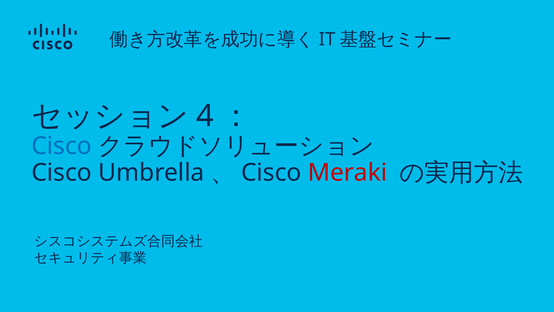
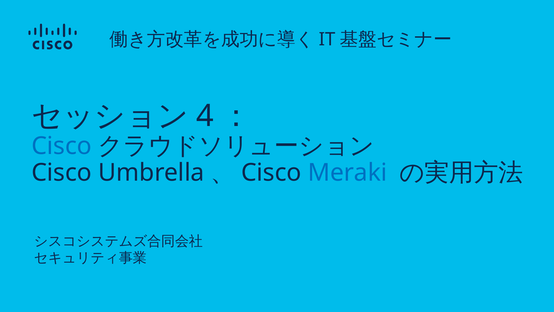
Meraki colour: red -> blue (348, 173)
